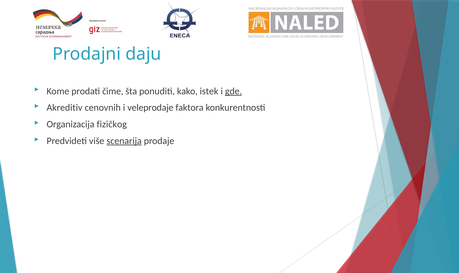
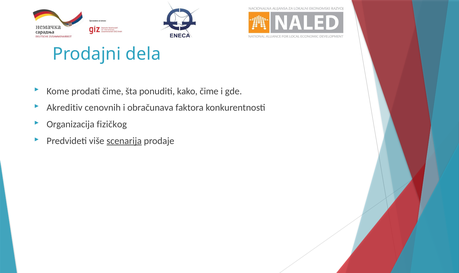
daju: daju -> dela (143, 54)
kako istek: istek -> čime (209, 91)
gde underline: present -> none (234, 91)
veleprodaje: veleprodaje -> obračunava (150, 108)
